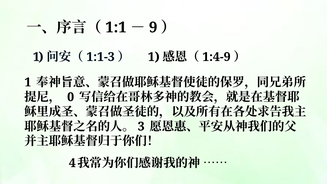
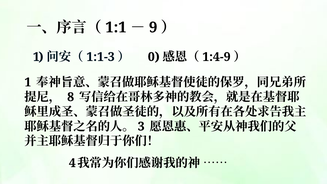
1: 1 -> 0 (154, 57)
0: 0 -> 8 (71, 97)
